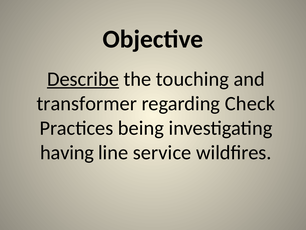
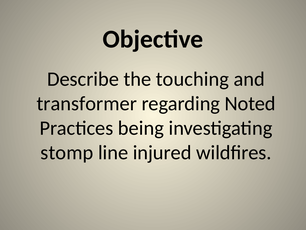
Describe underline: present -> none (83, 79)
Check: Check -> Noted (250, 103)
having: having -> stomp (67, 152)
service: service -> injured (162, 152)
